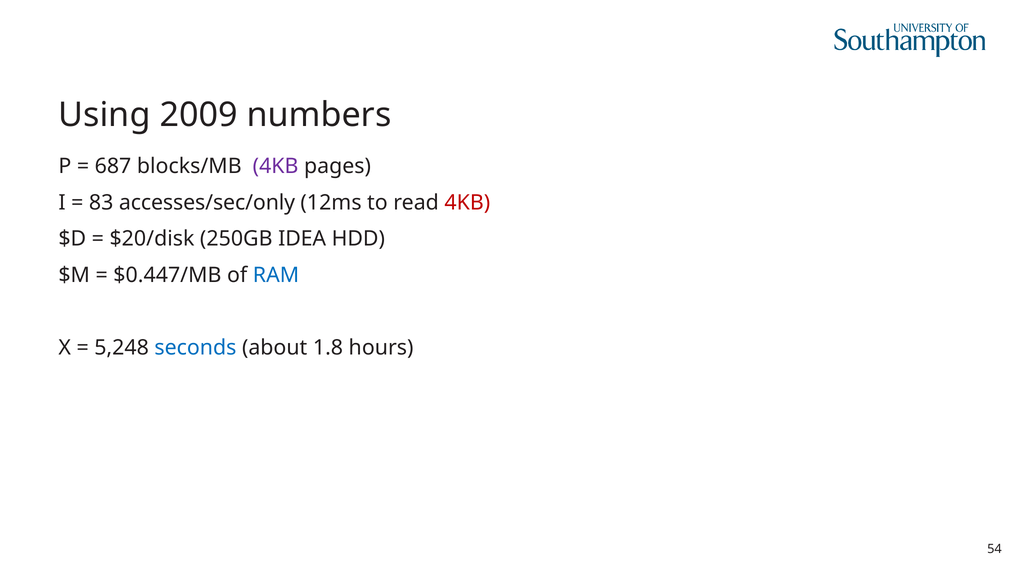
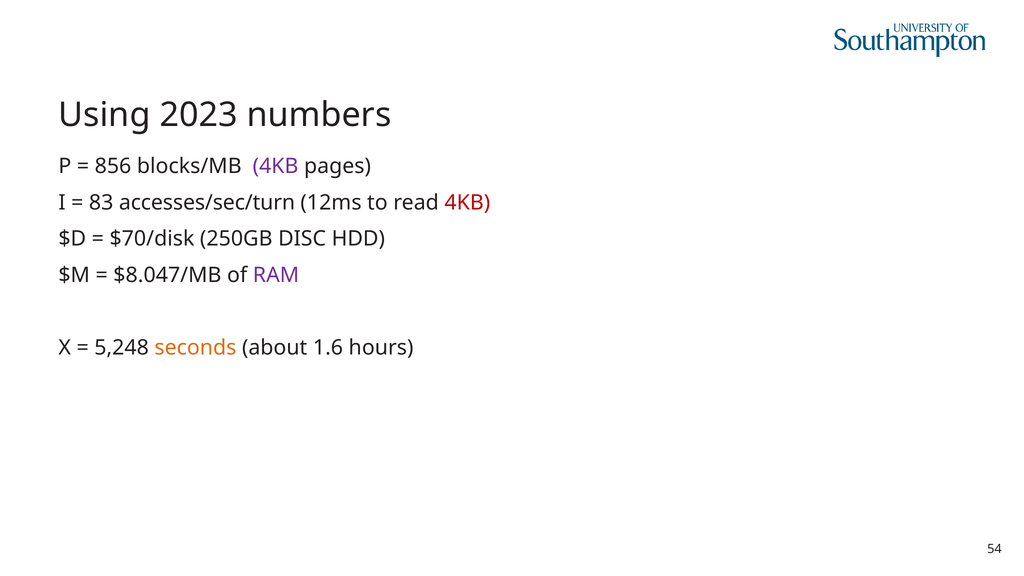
2009: 2009 -> 2023 (199, 115)
687: 687 -> 856 (113, 166)
accesses/sec/only: accesses/sec/only -> accesses/sec/turn (207, 203)
$20/disk: $20/disk -> $70/disk (152, 239)
IDEA: IDEA -> DISC (302, 239)
$0.447/MB: $0.447/MB -> $8.047/MB (167, 275)
RAM colour: blue -> purple (276, 275)
seconds colour: blue -> orange (195, 348)
1.8: 1.8 -> 1.6 (328, 348)
